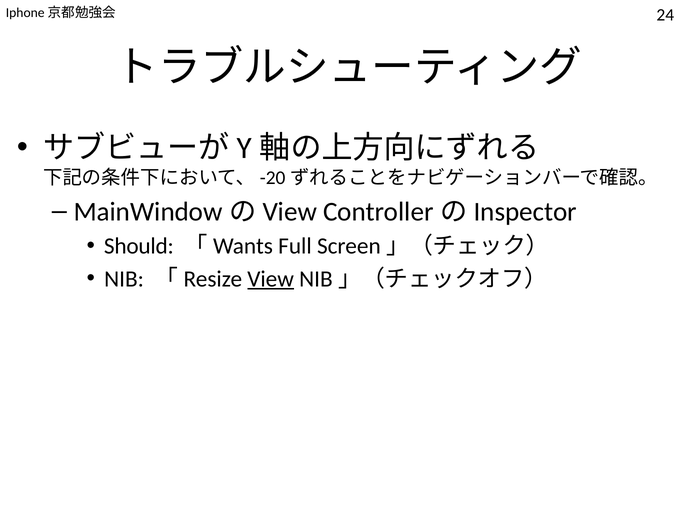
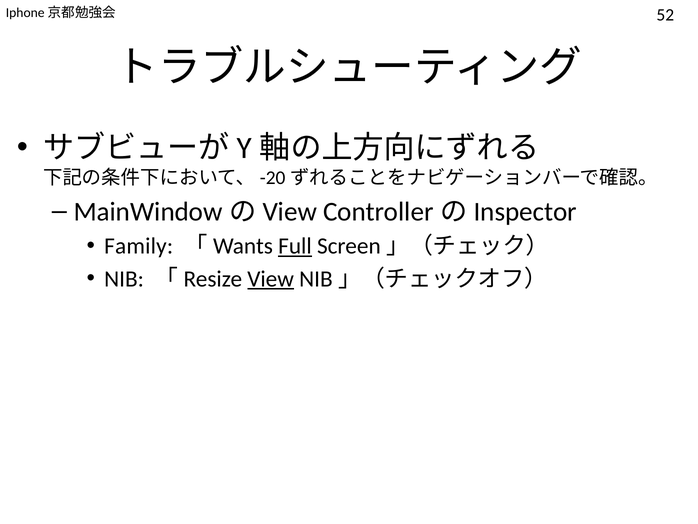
24: 24 -> 52 (665, 15)
Should: Should -> Family (139, 246)
Full underline: none -> present (295, 246)
